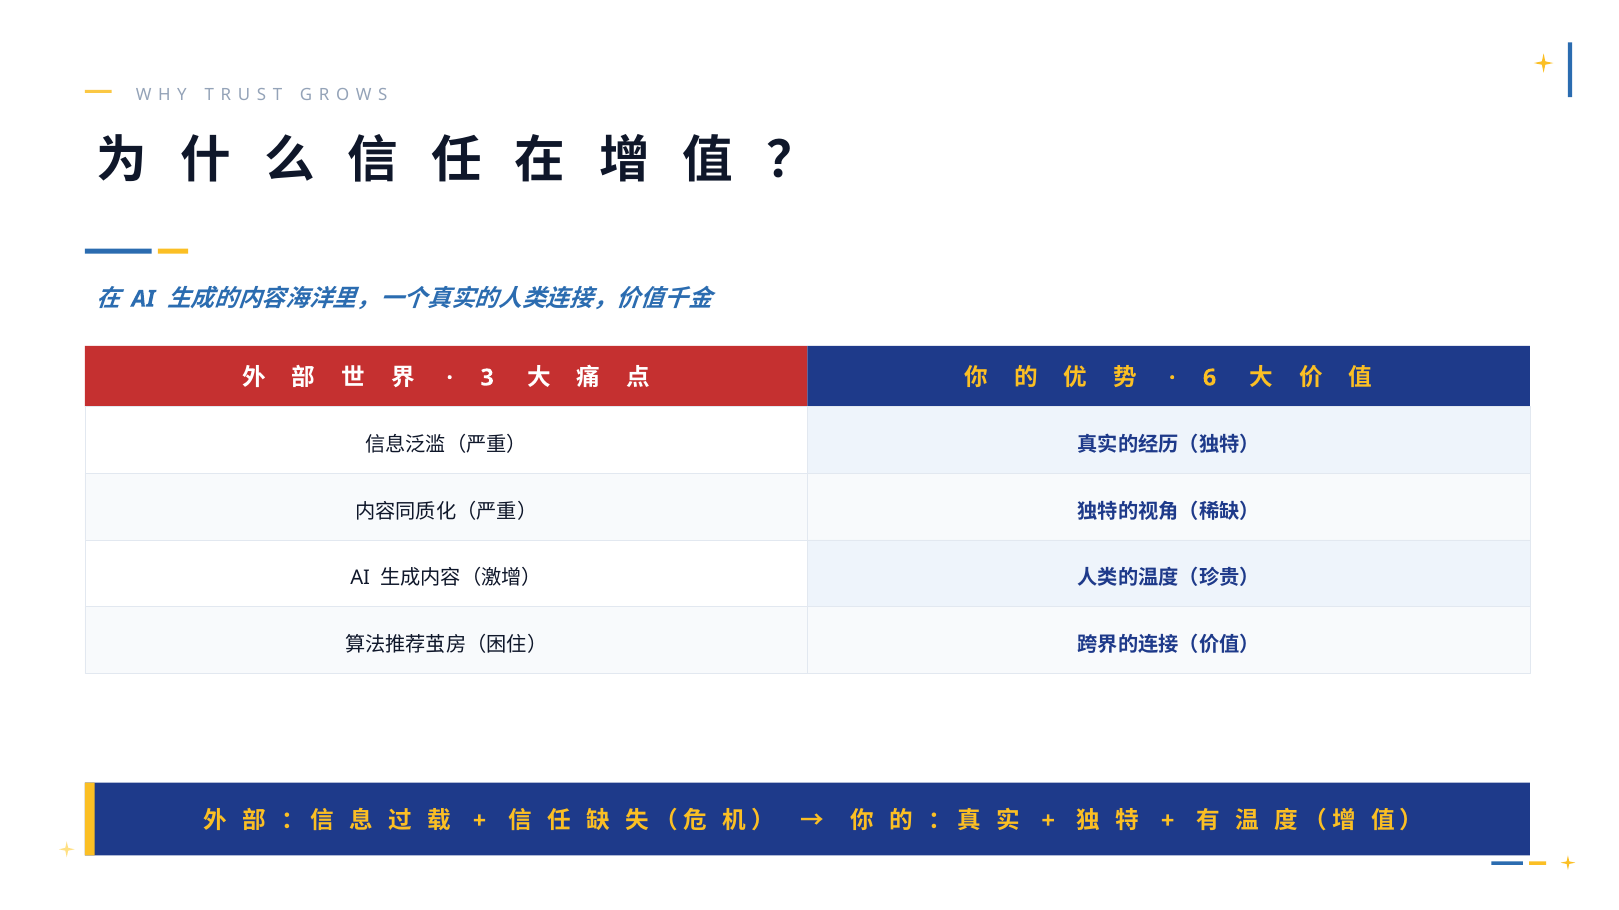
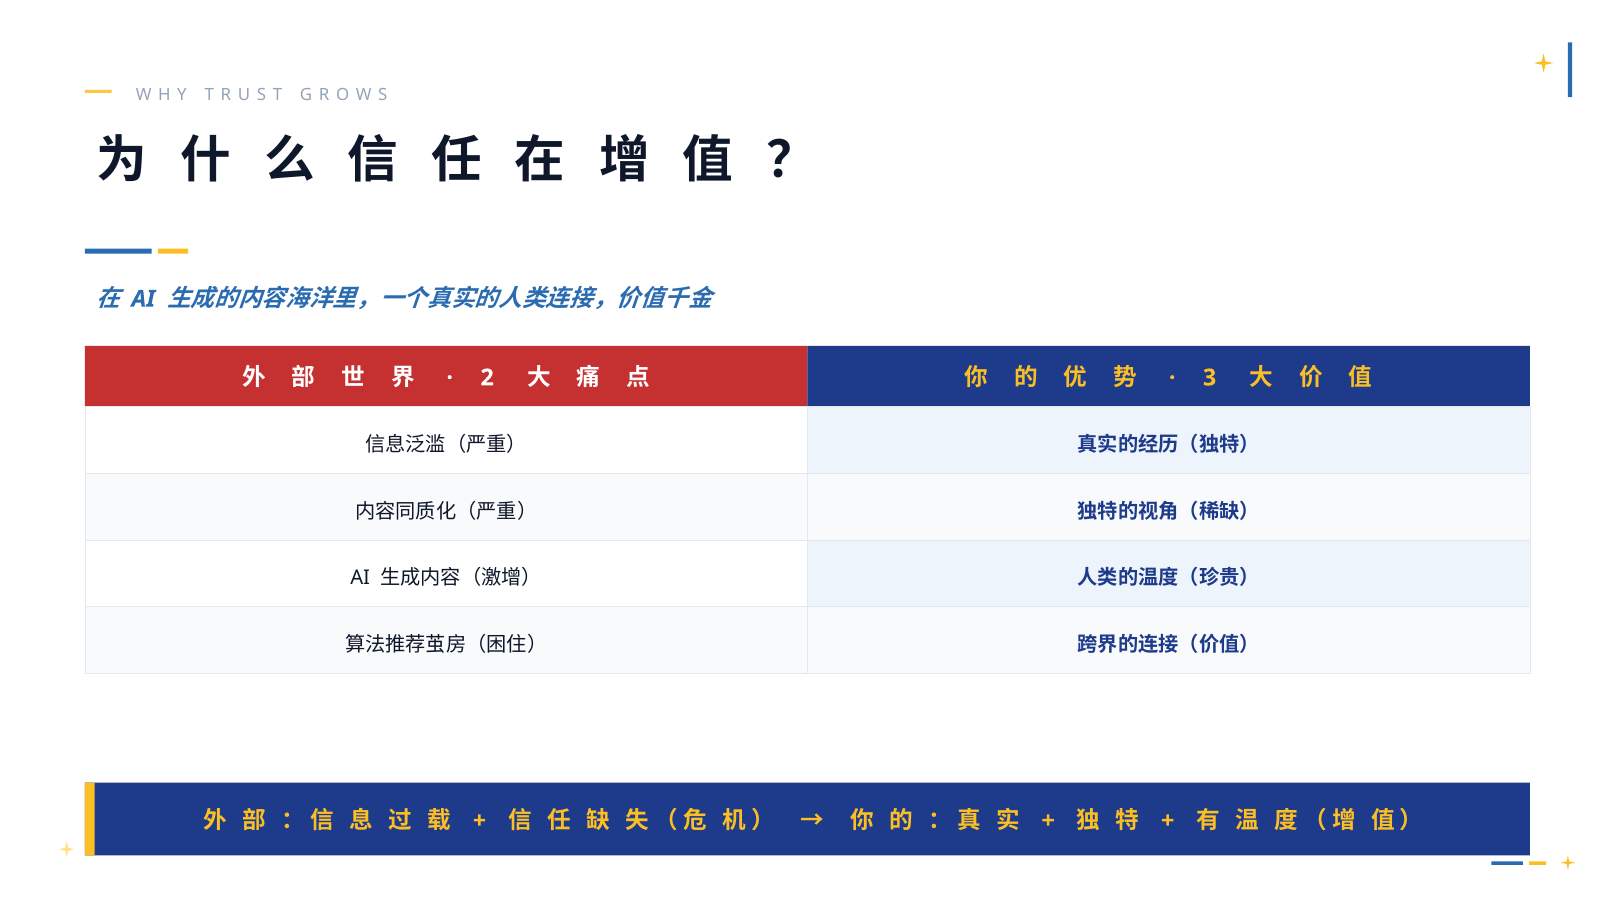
3: 3 -> 2 (487, 378)
6: 6 -> 3 (1210, 378)
